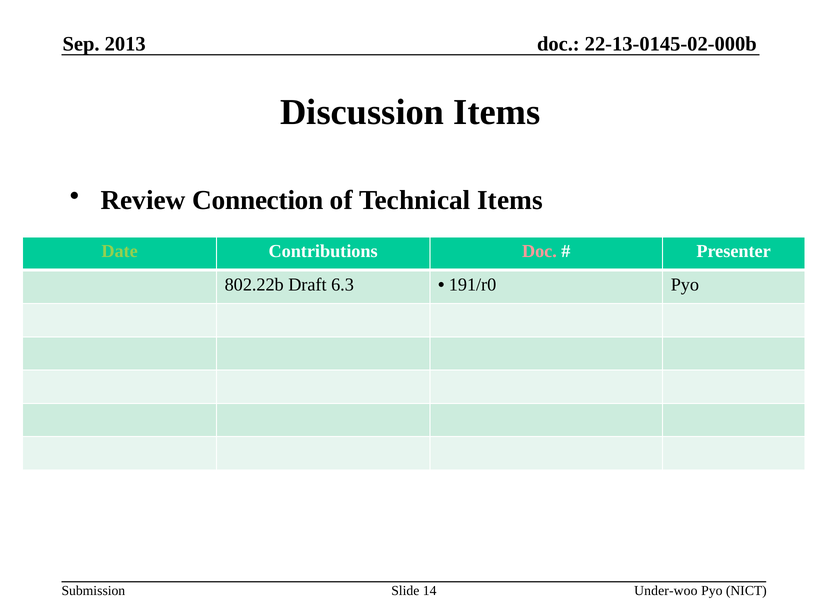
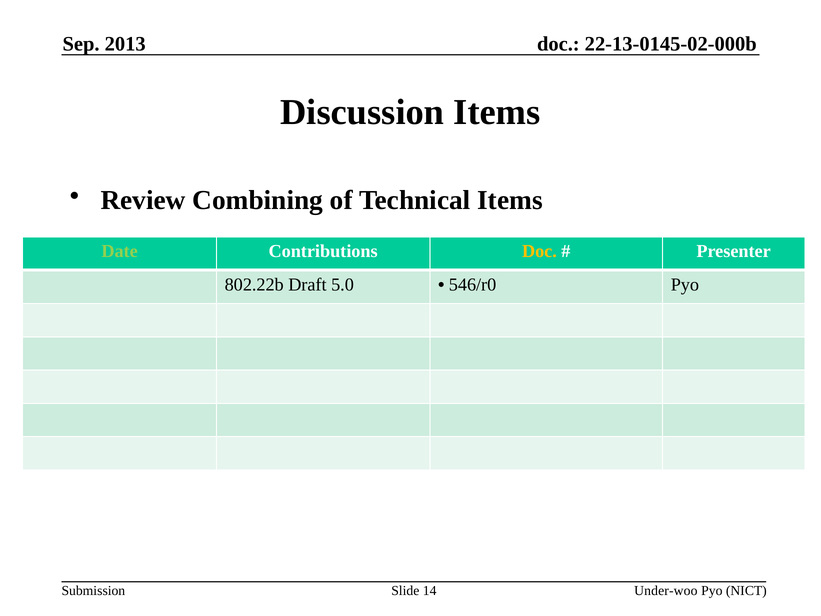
Connection: Connection -> Combining (258, 200)
Doc colour: pink -> yellow (539, 251)
6.3: 6.3 -> 5.0 (343, 284)
191/r0: 191/r0 -> 546/r0 (473, 284)
